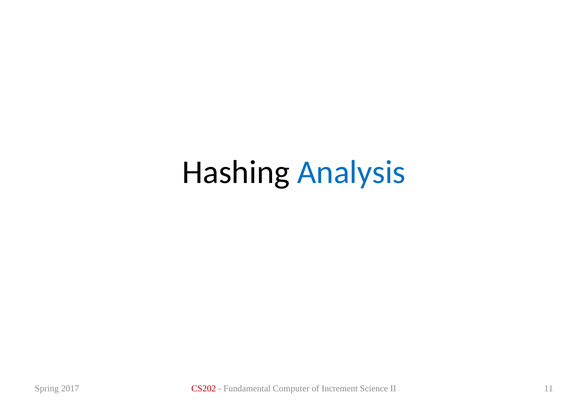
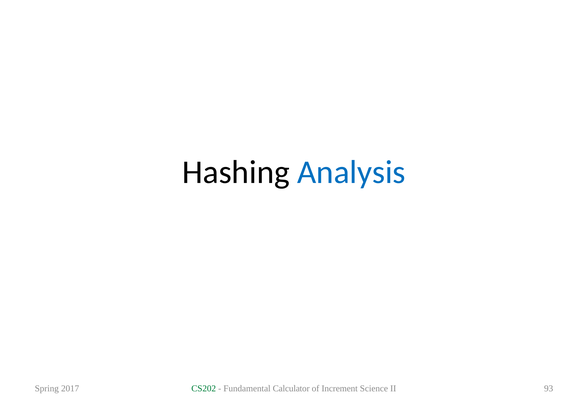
CS202 colour: red -> green (204, 389)
Computer: Computer -> Calculator (291, 389)
11: 11 -> 93 (549, 389)
